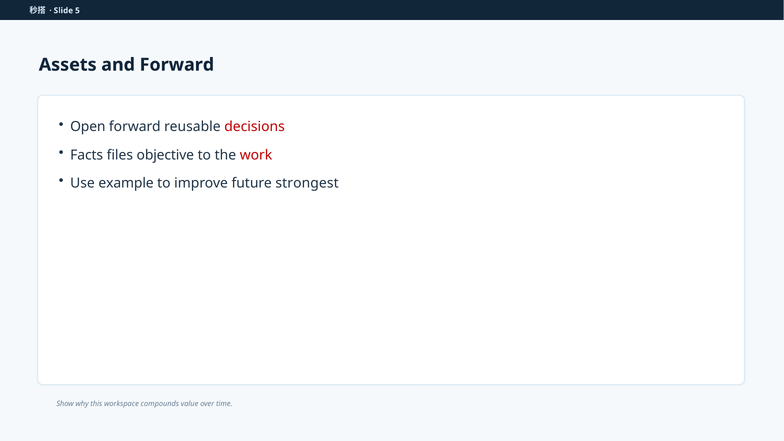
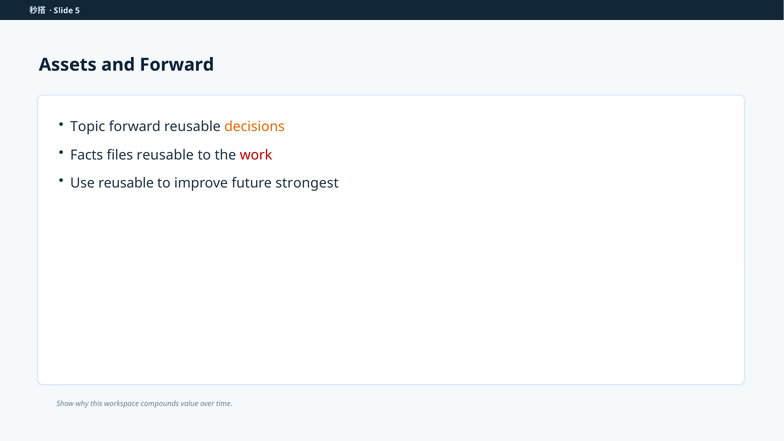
Open: Open -> Topic (88, 127)
decisions colour: red -> orange (255, 127)
files objective: objective -> reusable (165, 155)
Use example: example -> reusable (126, 183)
